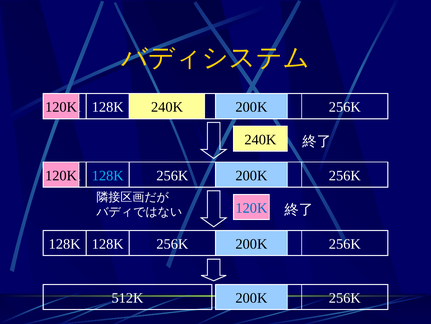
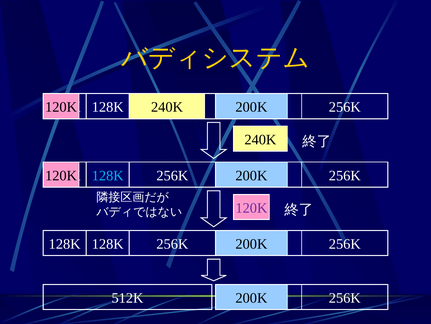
120K colour: blue -> purple (251, 208)
